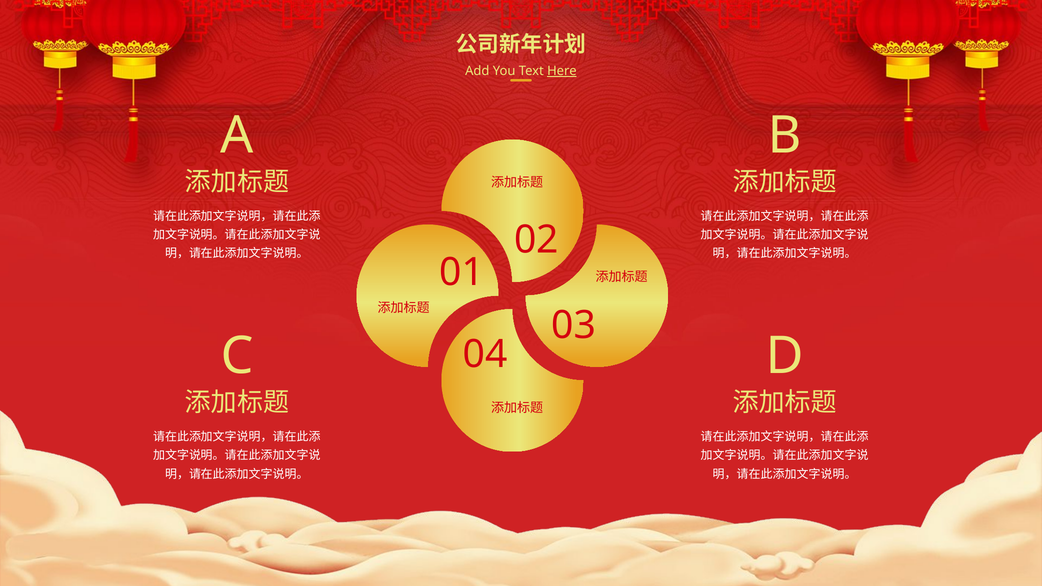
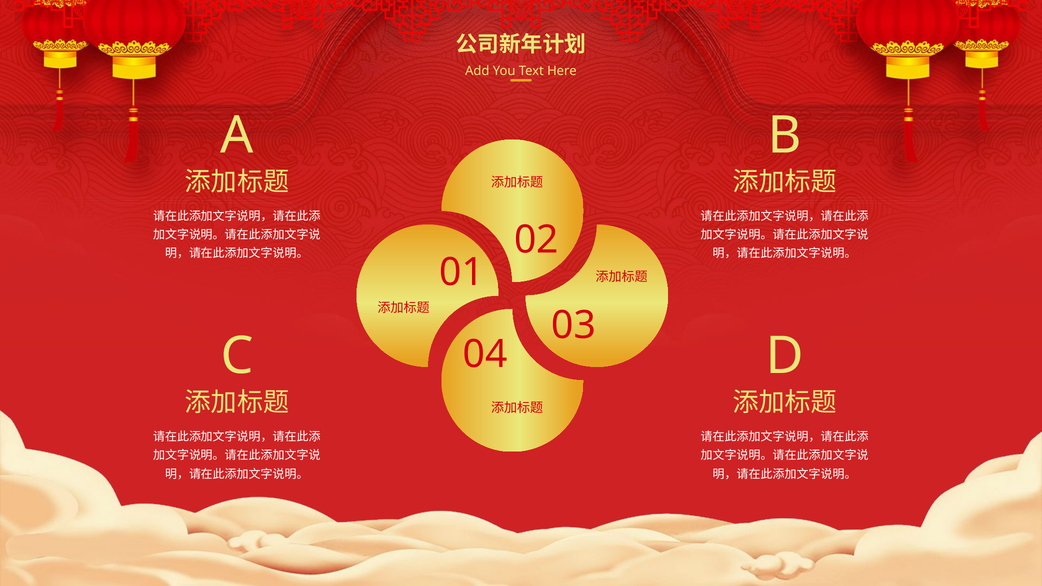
Here underline: present -> none (562, 71)
